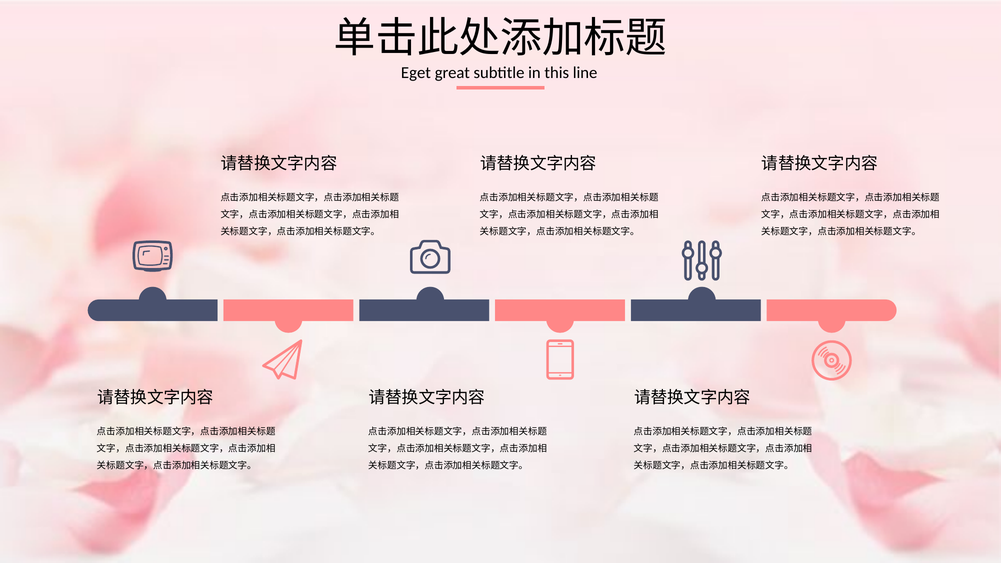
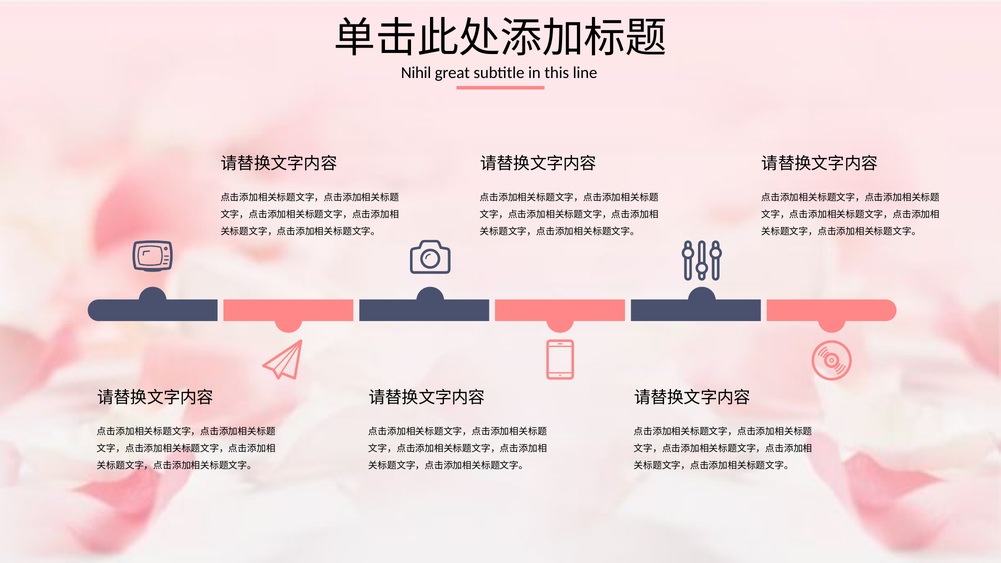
Eget: Eget -> Nihil (416, 73)
